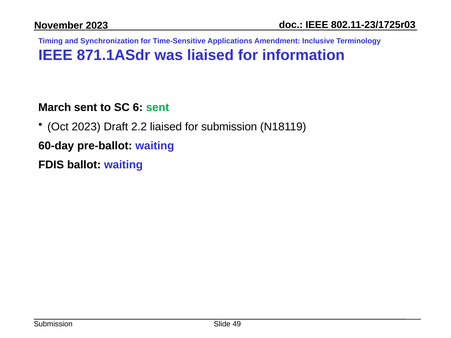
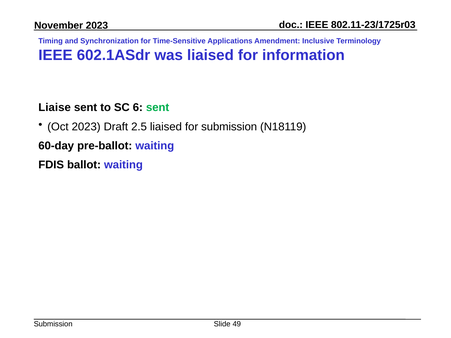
871.1ASdr: 871.1ASdr -> 602.1ASdr (114, 55)
March: March -> Liaise (55, 108)
2.2: 2.2 -> 2.5 (139, 127)
